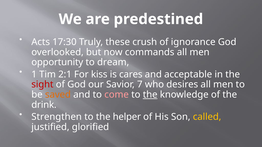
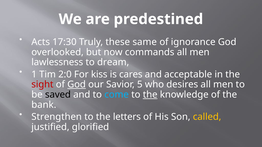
crush: crush -> same (145, 42)
opportunity: opportunity -> lawlessness (57, 62)
2:1: 2:1 -> 2:0 (65, 74)
God underline: none -> present (77, 85)
7: 7 -> 5 (140, 85)
saved colour: orange -> black (58, 95)
come colour: pink -> light blue (117, 95)
drink: drink -> bank (44, 105)
helper: helper -> letters (127, 117)
